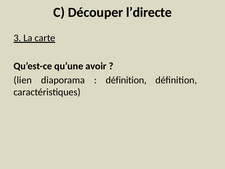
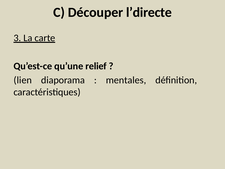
avoir: avoir -> relief (96, 66)
définition: définition -> mentales (126, 80)
